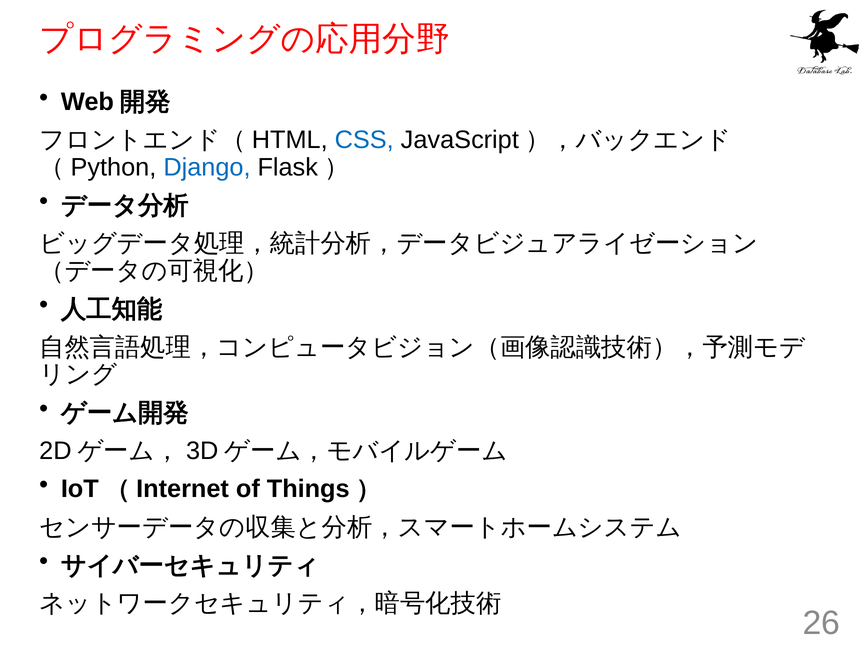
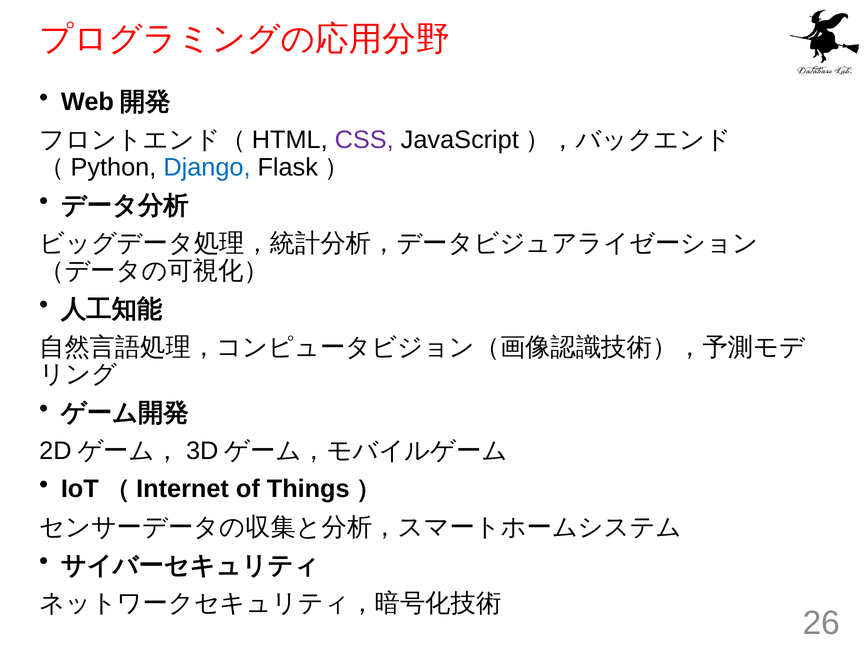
CSS colour: blue -> purple (364, 140)
